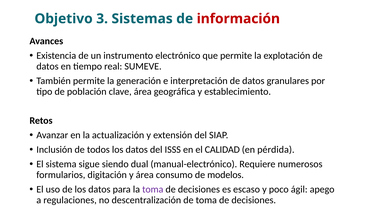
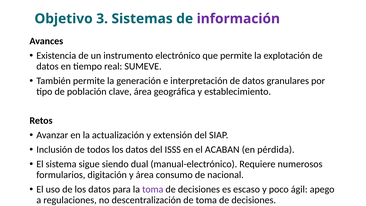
información colour: red -> purple (238, 19)
CALIDAD: CALIDAD -> ACABAN (222, 150)
modelos: modelos -> nacional (226, 175)
